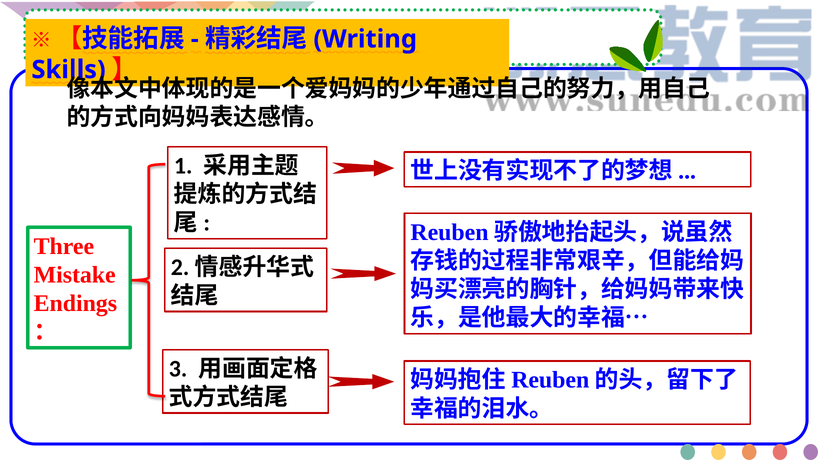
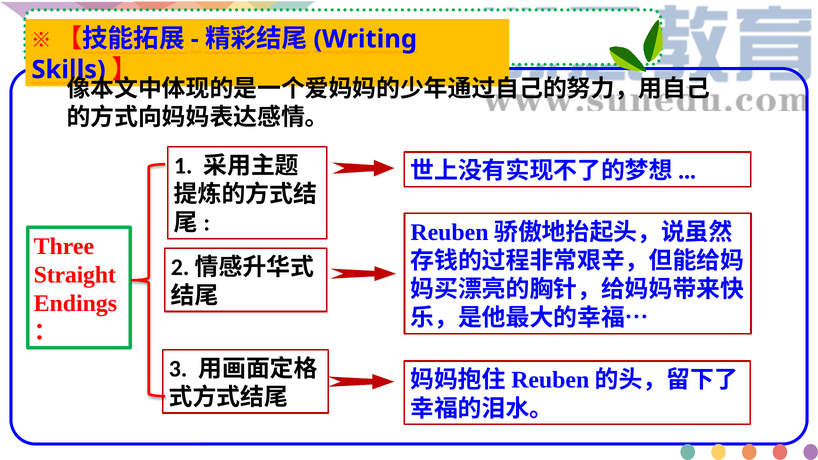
Mistake: Mistake -> Straight (75, 275)
